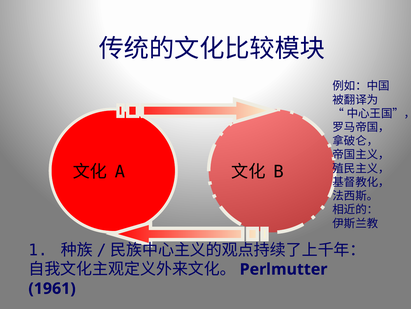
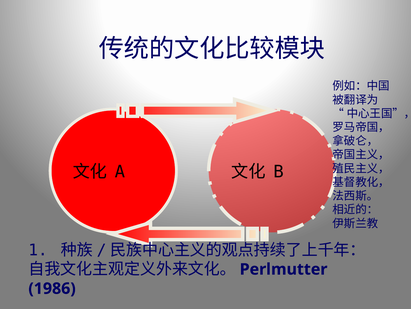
1961: 1961 -> 1986 (52, 288)
